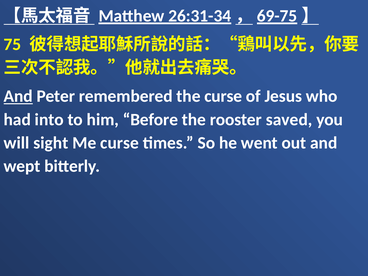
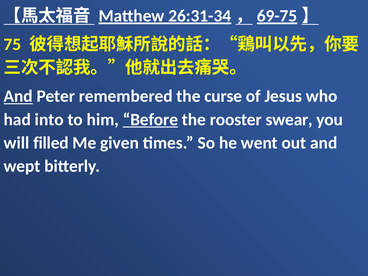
Before underline: none -> present (150, 120)
saved: saved -> swear (289, 120)
sight: sight -> filled (51, 143)
Me curse: curse -> given (120, 143)
